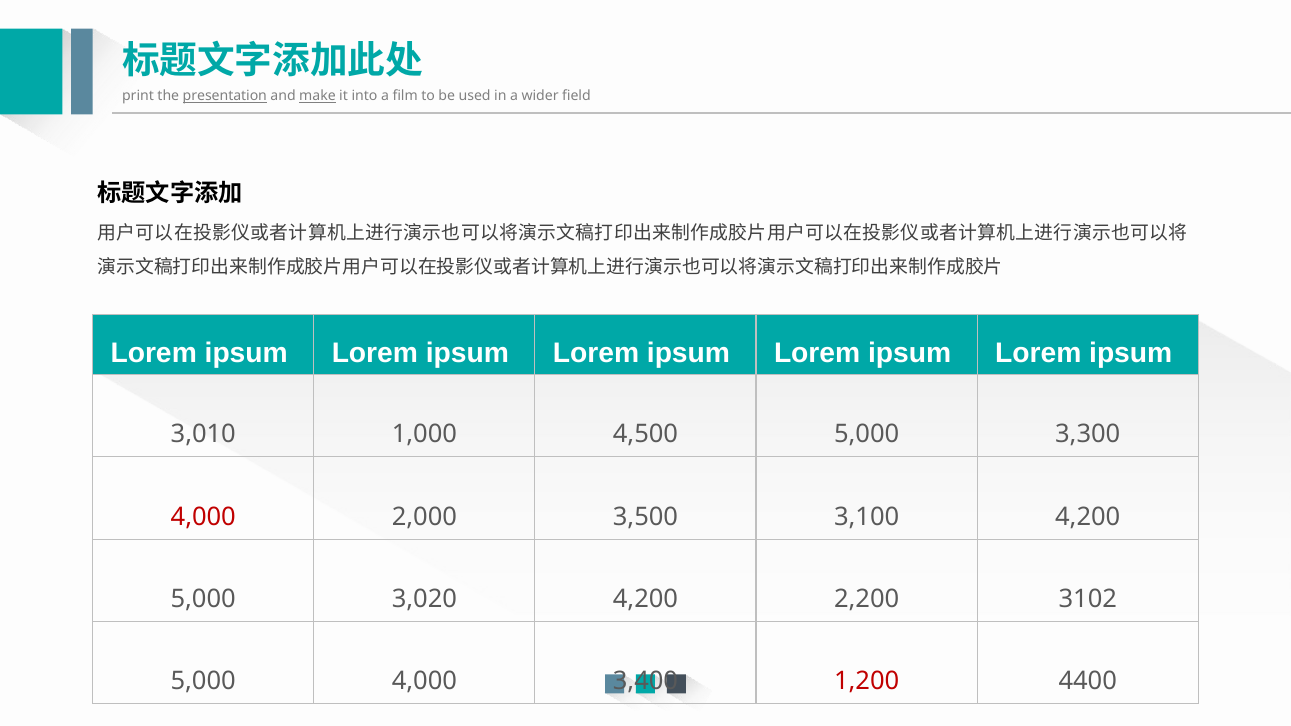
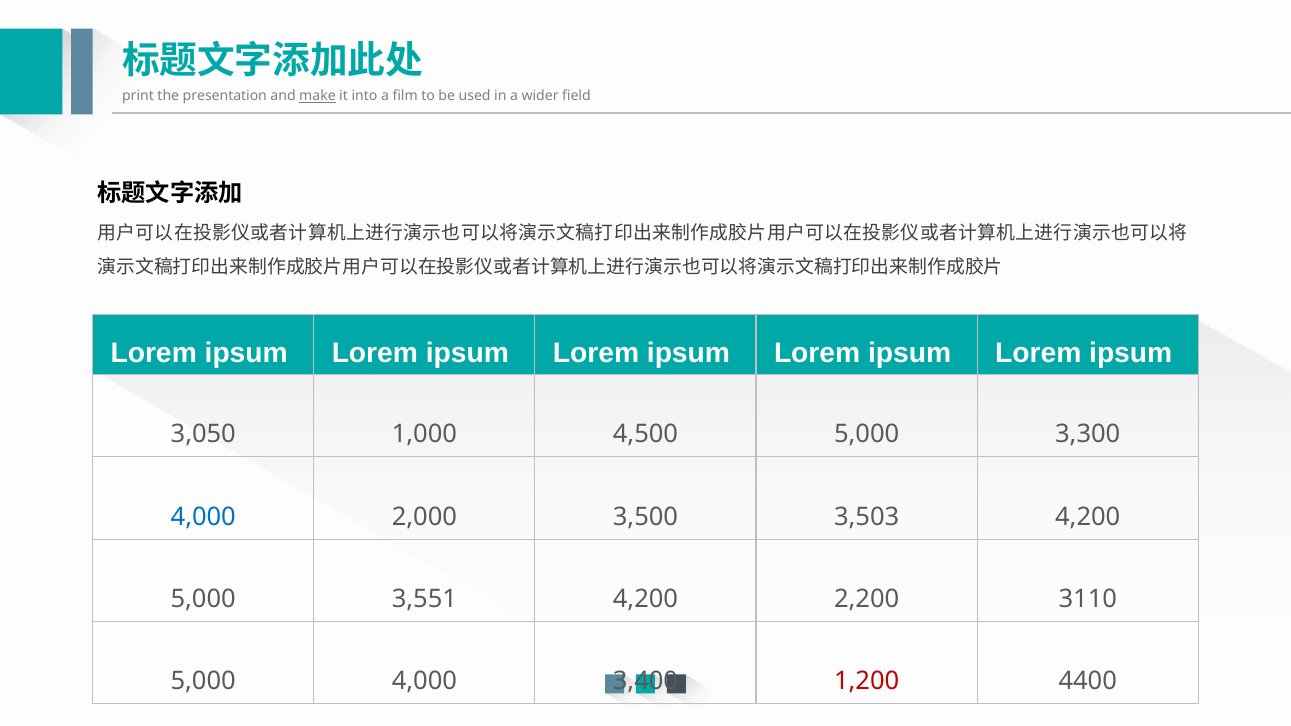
presentation underline: present -> none (225, 96)
3,010: 3,010 -> 3,050 (203, 435)
4,000 colour: red -> blue (203, 517)
3,100: 3,100 -> 3,503 (867, 517)
3,020: 3,020 -> 3,551 (424, 599)
3102: 3102 -> 3110 (1088, 599)
